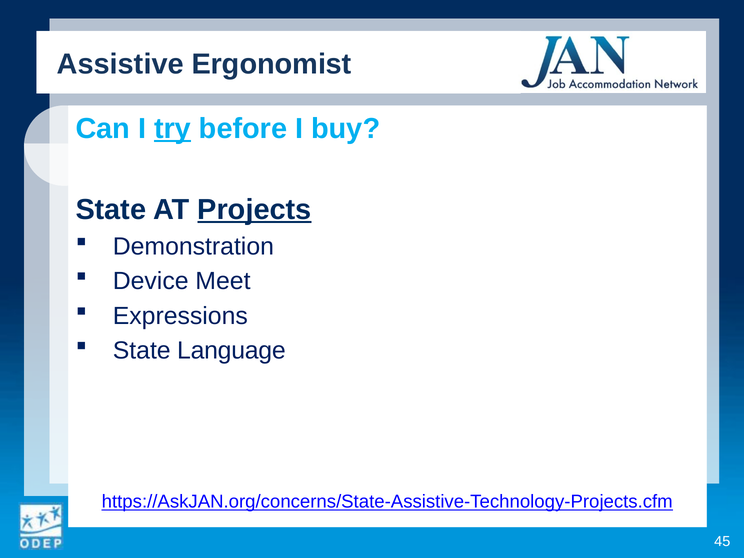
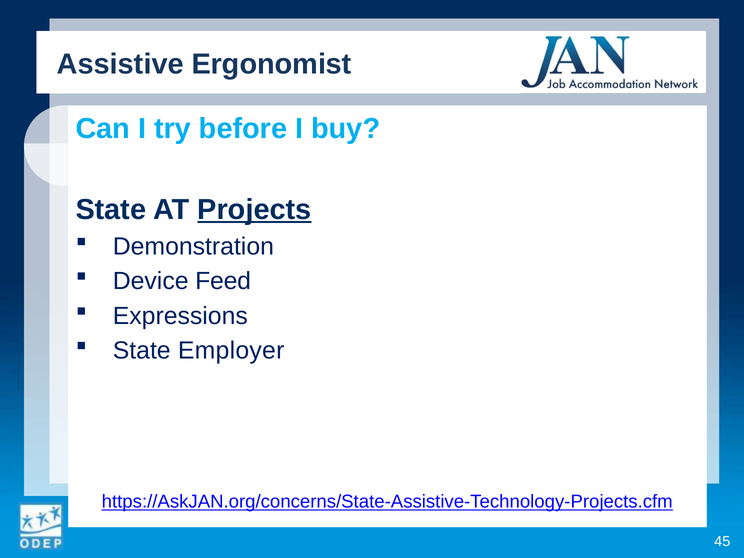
try underline: present -> none (173, 129)
Meet: Meet -> Feed (223, 281)
Language: Language -> Employer (231, 351)
